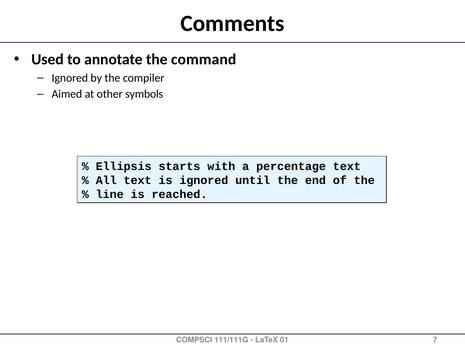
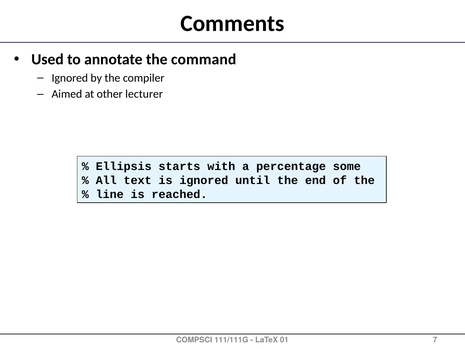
symbols: symbols -> lecturer (144, 94)
percentage text: text -> some (347, 166)
